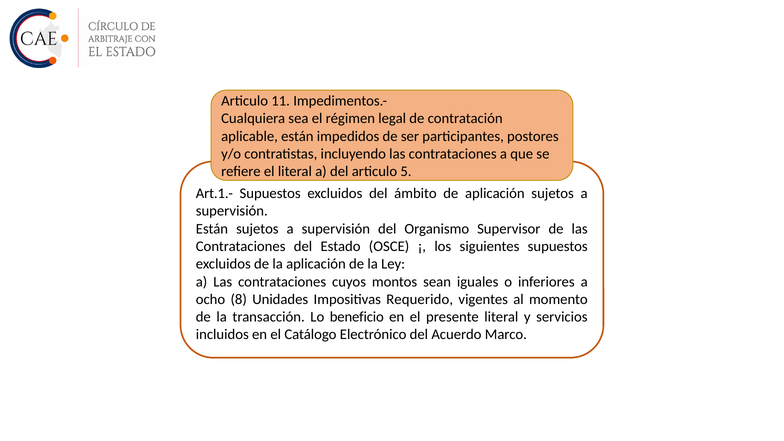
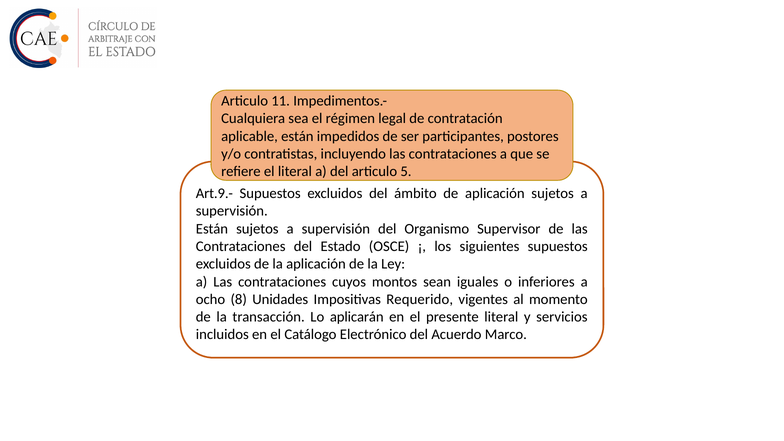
Art.1.-: Art.1.- -> Art.9.- (214, 193)
beneficio: beneficio -> aplicarán (357, 317)
